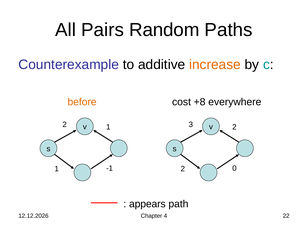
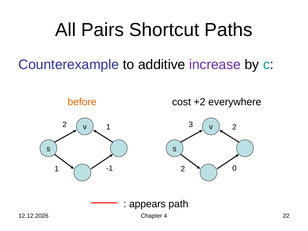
Random: Random -> Shortcut (164, 30)
increase colour: orange -> purple (215, 65)
+8: +8 -> +2 (200, 102)
